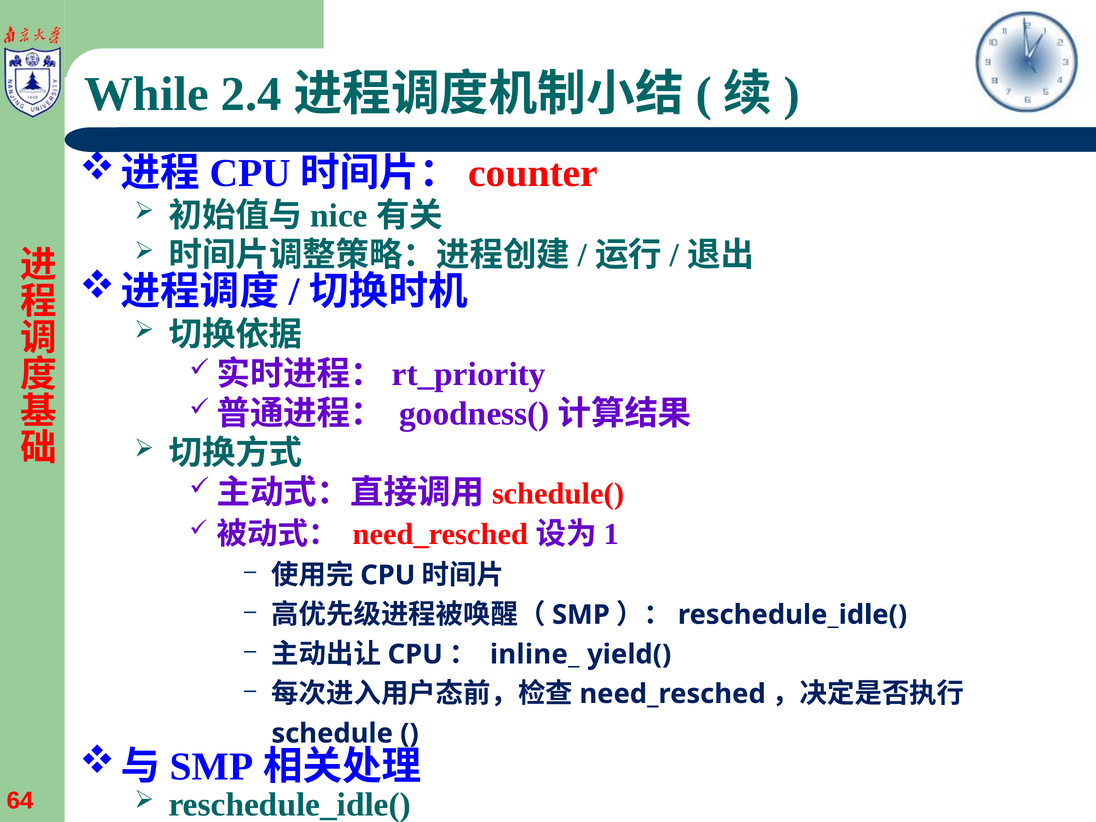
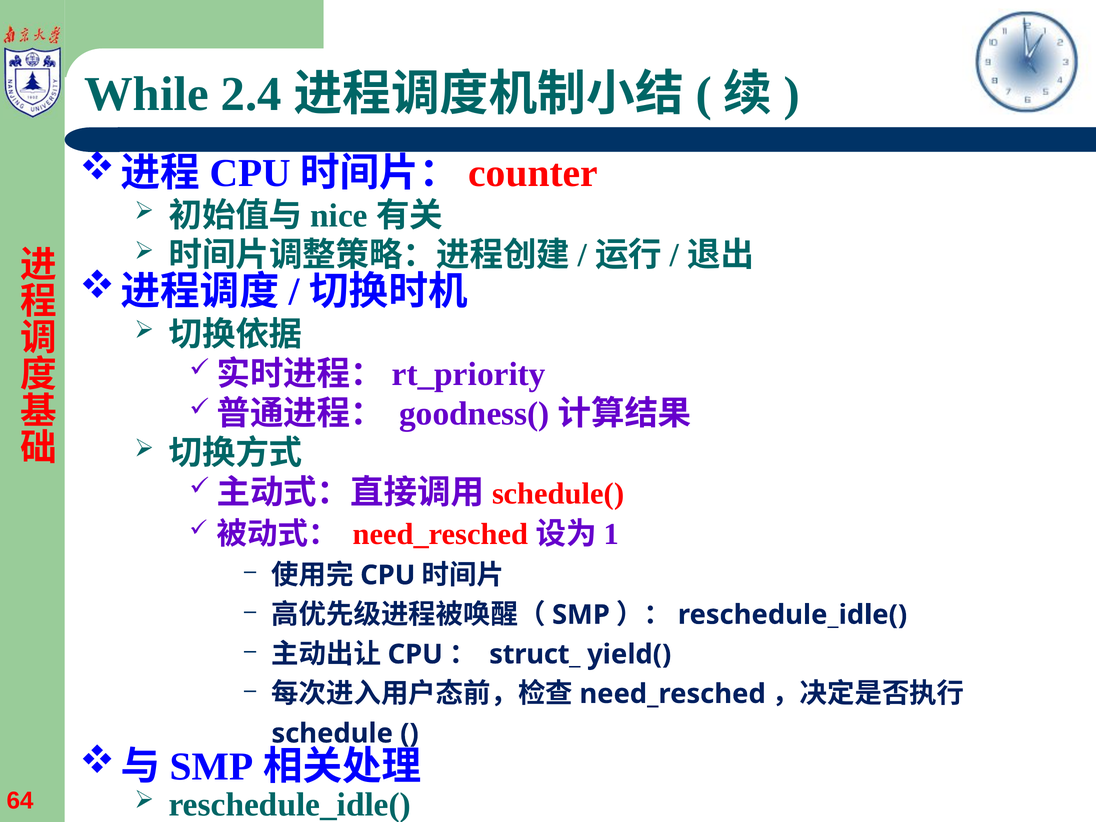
inline_: inline_ -> struct_ (535, 654)
